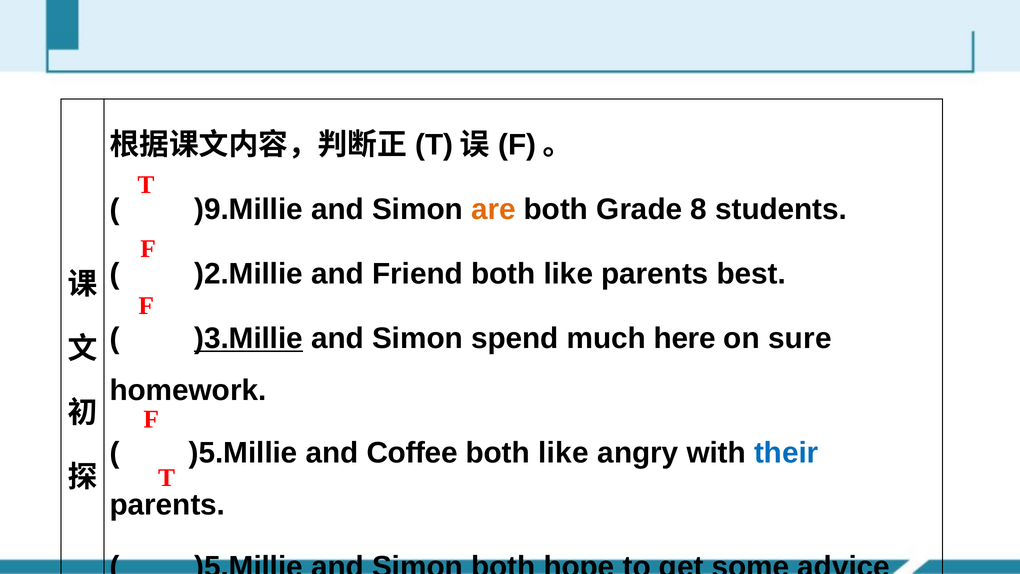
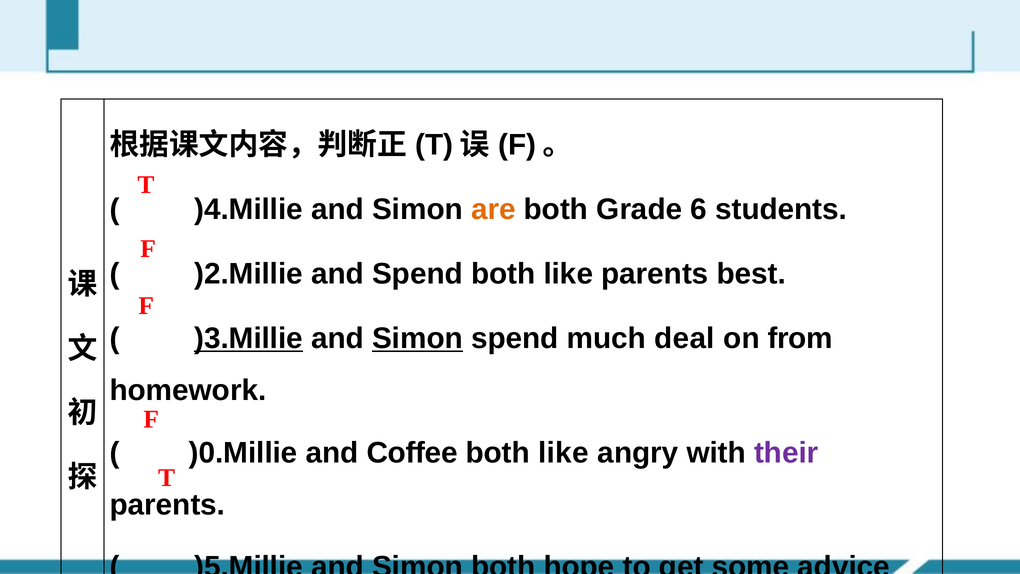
)9.Millie: )9.Millie -> )4.Millie (249, 209)
8: 8 -> 6 (699, 209)
and Friend: Friend -> Spend (418, 274)
Simon underline: none -> present (418, 338)
here: here -> deal (684, 338)
on sure: sure -> from (800, 338)
)5.Millie: )5.Millie -> )0.Millie (243, 453)
their colour: blue -> purple (786, 453)
